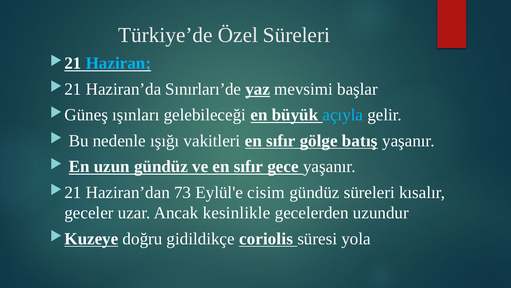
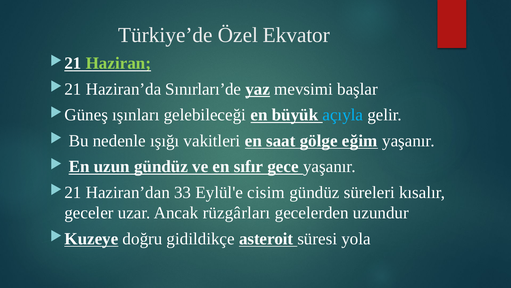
Özel Süreleri: Süreleri -> Ekvator (296, 35)
Haziran colour: light blue -> light green (118, 63)
vakitleri en sıfır: sıfır -> saat (281, 141)
batış: batış -> eğim (360, 141)
73: 73 -> 33 (183, 192)
kesinlikle: kesinlikle -> rüzgârları (237, 213)
coriolis: coriolis -> asteroit (266, 238)
